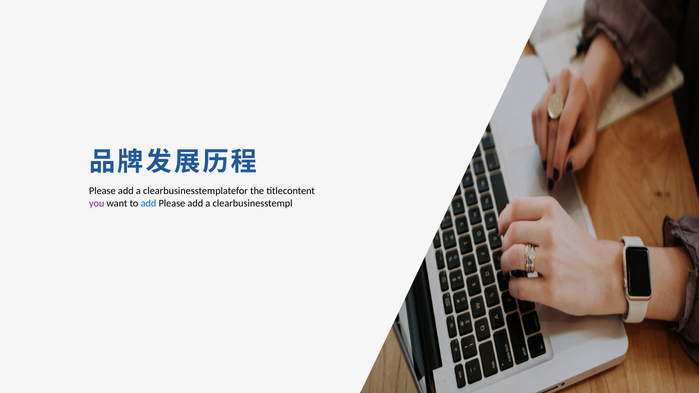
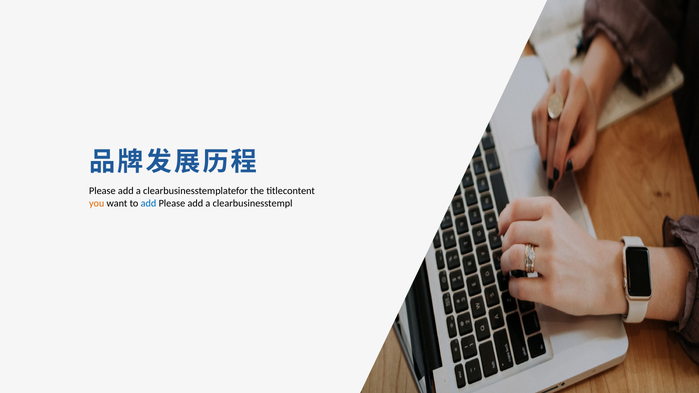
you colour: purple -> orange (97, 203)
